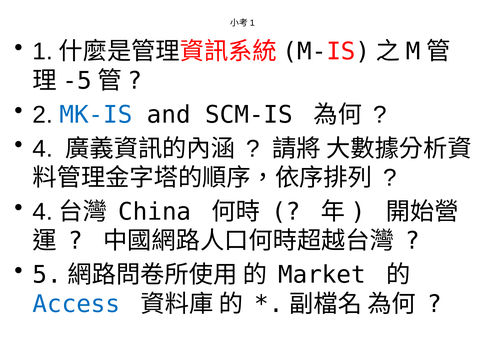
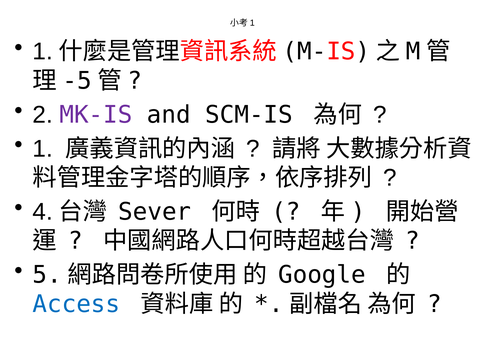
MK-IS colour: blue -> purple (96, 115)
4: 4 -> 1 (43, 149)
China: China -> Sever (155, 212)
Market: Market -> Google (322, 275)
